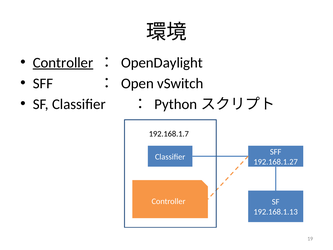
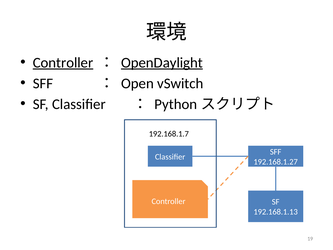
OpenDaylight underline: none -> present (162, 63)
